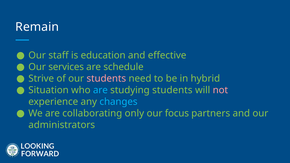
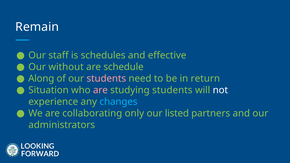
education: education -> schedules (103, 55)
services: services -> without (66, 67)
Strive: Strive -> Along (41, 79)
hybrid: hybrid -> return (205, 79)
are colour: light blue -> pink (100, 90)
not colour: pink -> white (220, 90)
focus: focus -> listed (177, 113)
